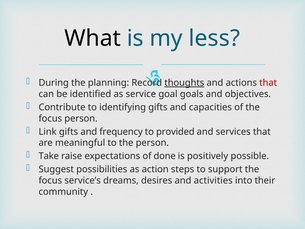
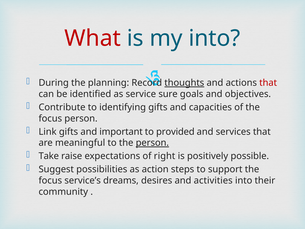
What colour: black -> red (93, 38)
my less: less -> into (214, 38)
goal: goal -> sure (168, 94)
frequency: frequency -> important (121, 132)
person underline: none -> present (152, 143)
done: done -> right (165, 156)
